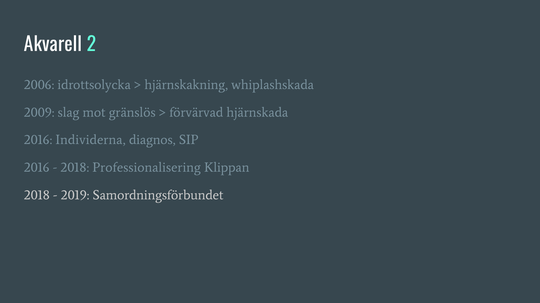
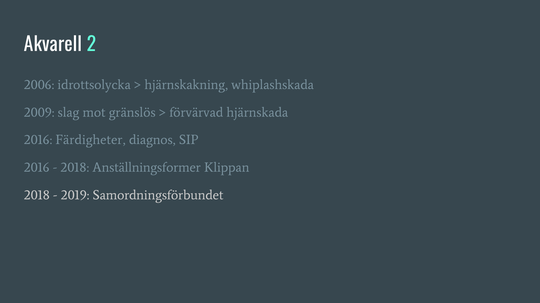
Individerna: Individerna -> Färdigheter (90, 140)
Professionalisering: Professionalisering -> Anställningsformer (147, 168)
